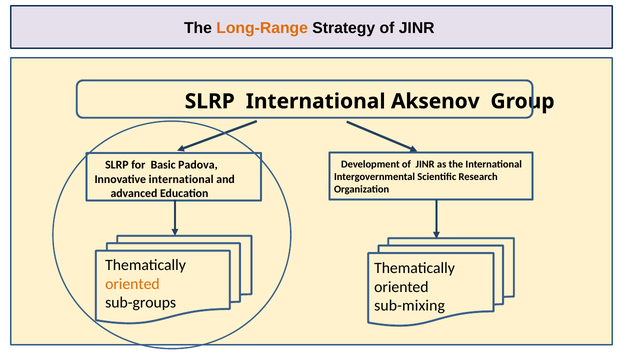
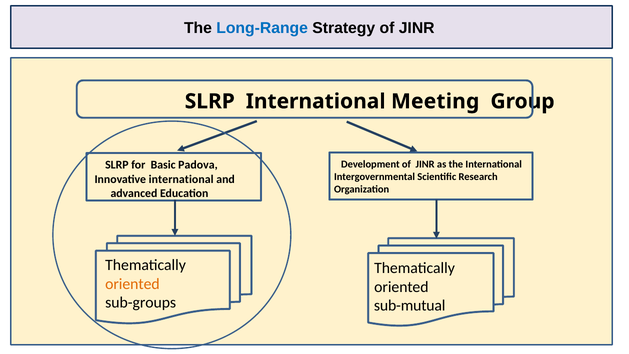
Long-Range colour: orange -> blue (262, 28)
Aksenov: Aksenov -> Meeting (435, 101)
sub-mixing: sub-mixing -> sub-mutual (410, 306)
